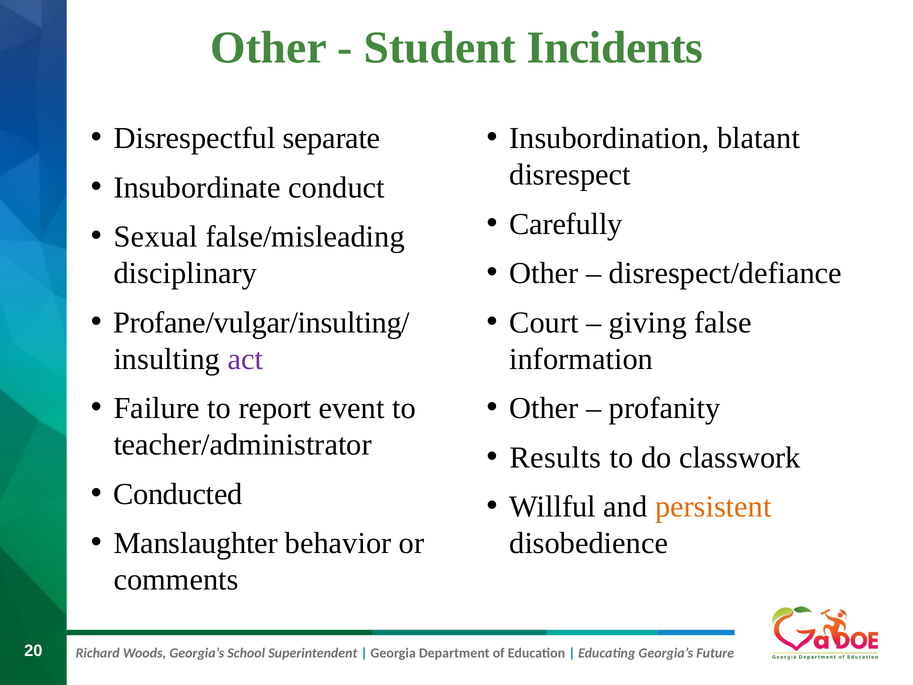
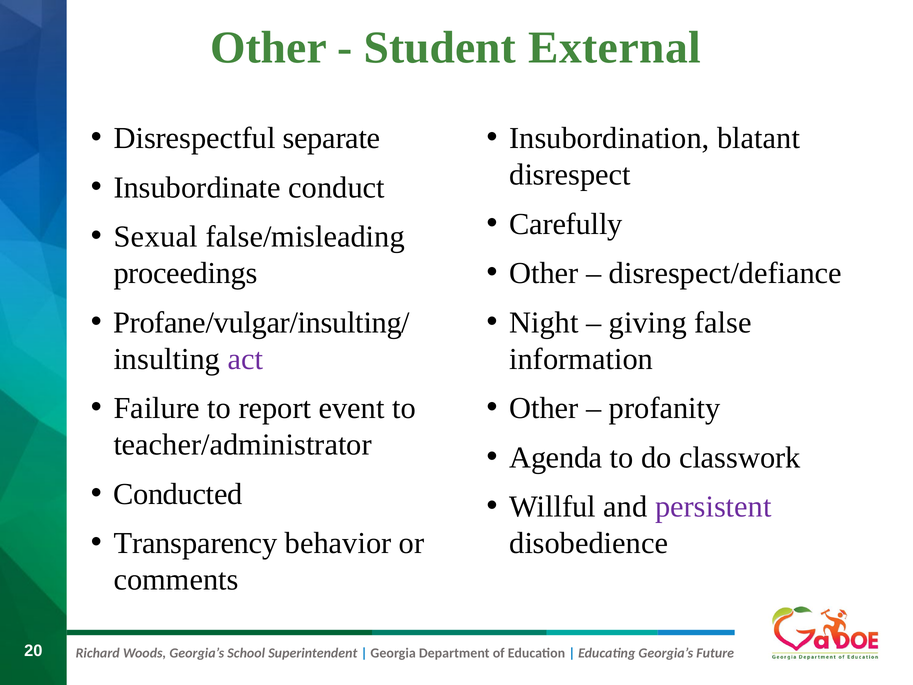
Incidents: Incidents -> External (615, 48)
disciplinary: disciplinary -> proceedings (186, 273)
Court: Court -> Night (544, 322)
Results: Results -> Agenda (556, 457)
persistent colour: orange -> purple (713, 507)
Manslaughter: Manslaughter -> Transparency (196, 543)
